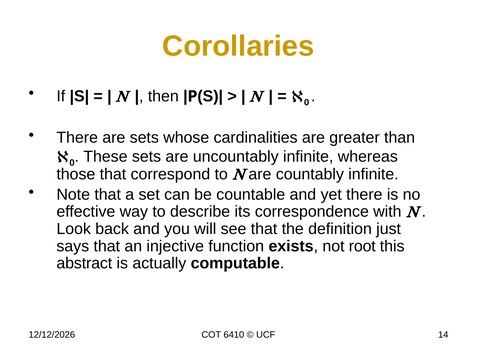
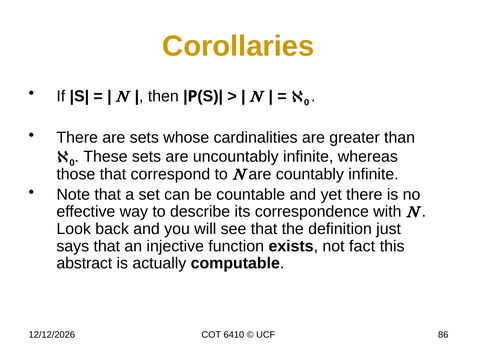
root: root -> fact (362, 246)
14: 14 -> 86 (443, 334)
